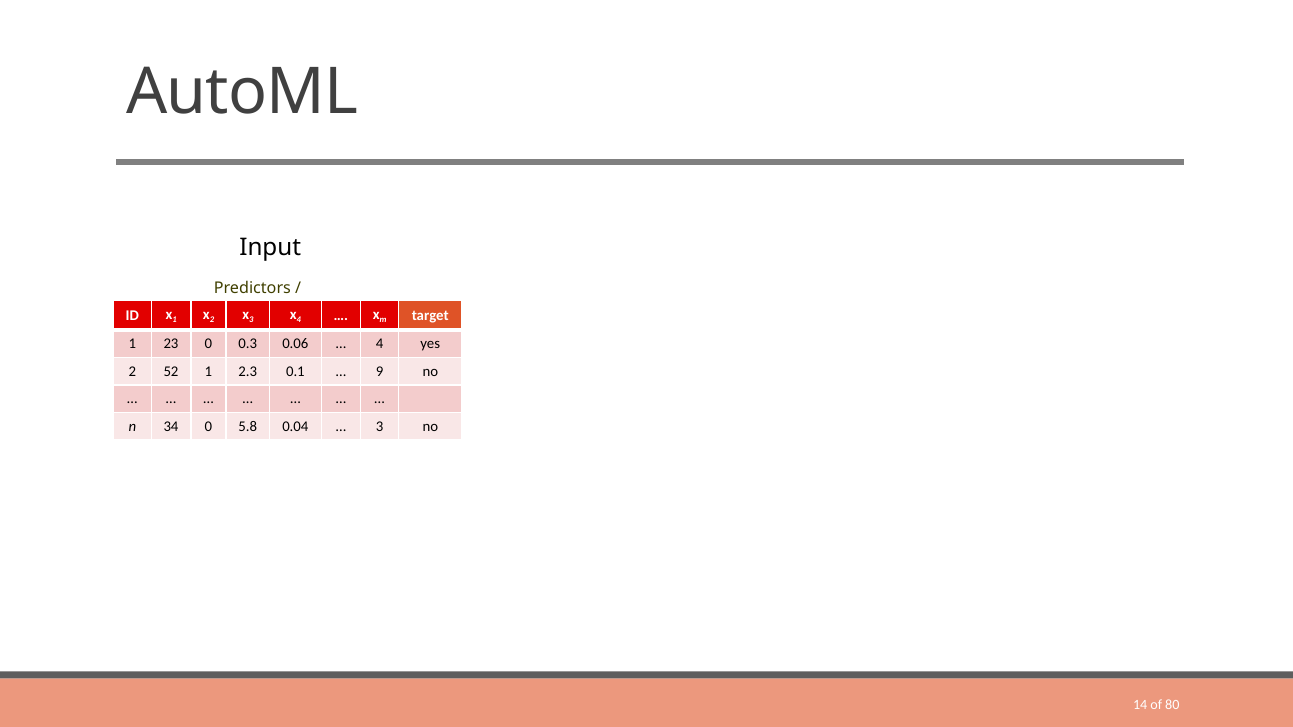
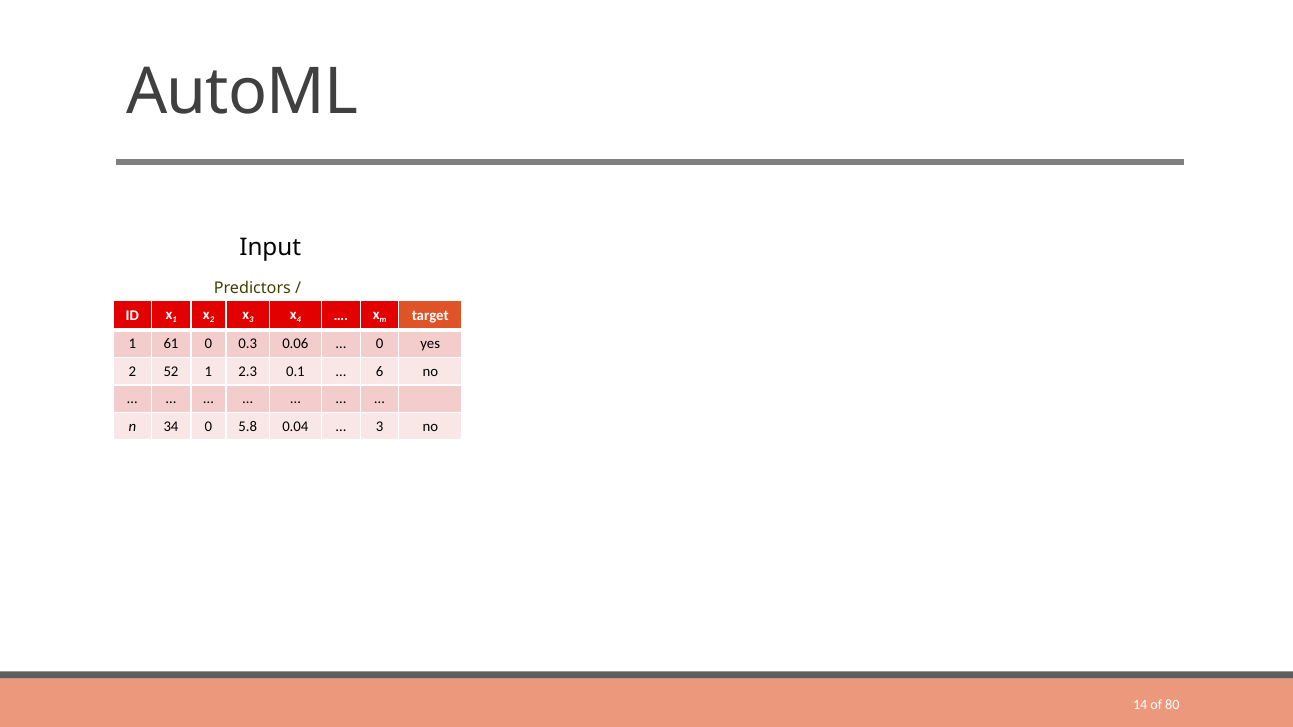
23: 23 -> 61 (171, 344)
4: 4 -> 0 (380, 344)
9: 9 -> 6 (380, 372)
